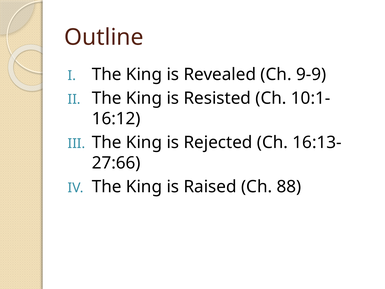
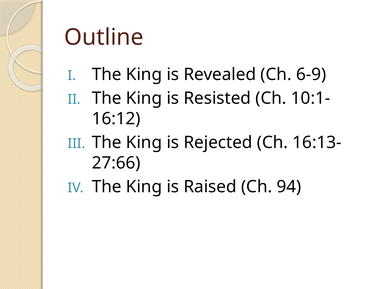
9-9: 9-9 -> 6-9 (311, 74)
88: 88 -> 94 (289, 187)
